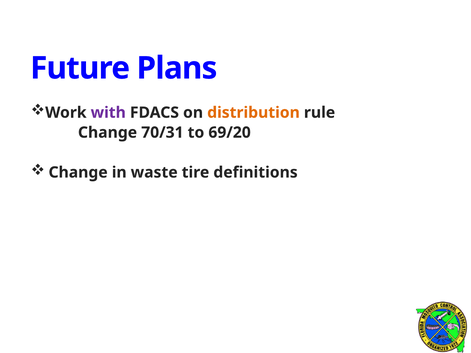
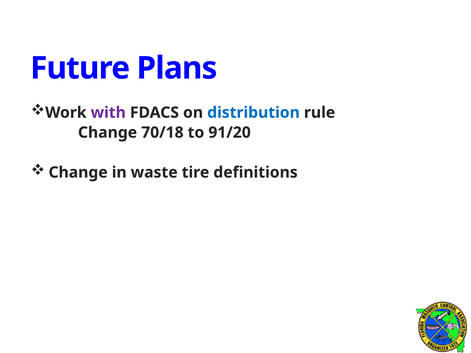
distribution colour: orange -> blue (253, 113)
70/31: 70/31 -> 70/18 (162, 133)
69/20: 69/20 -> 91/20 (230, 133)
